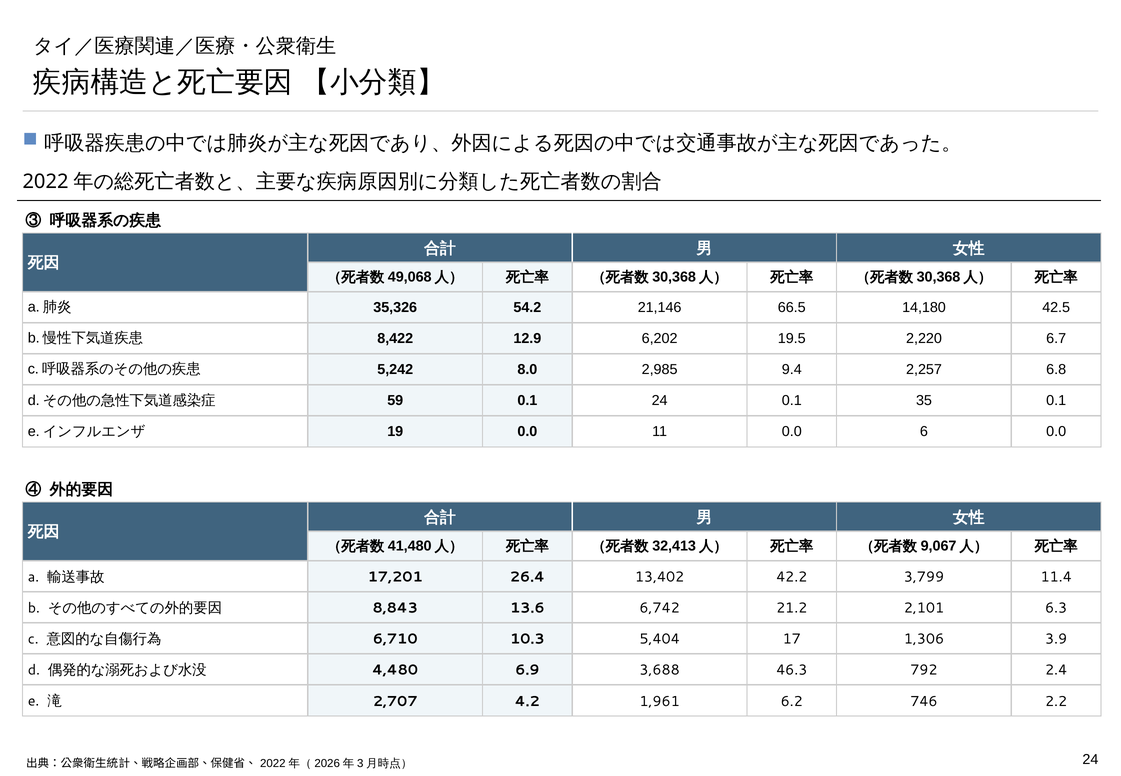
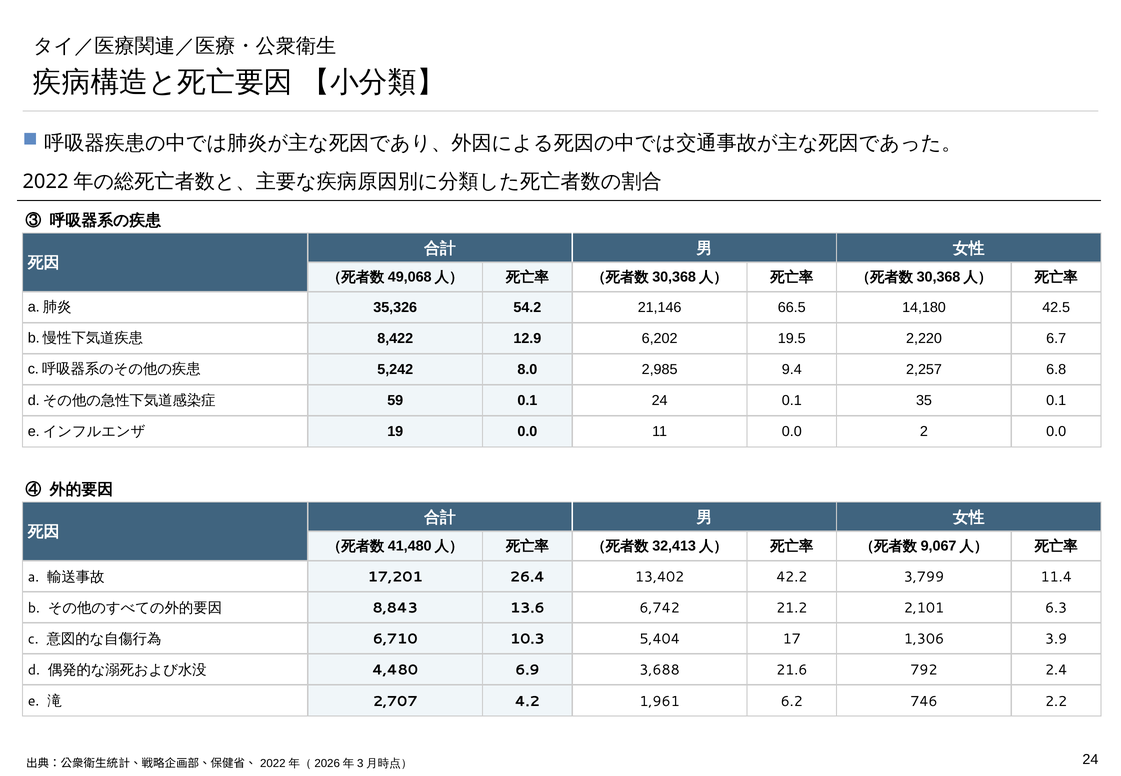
6: 6 -> 2 (924, 432)
46.3: 46.3 -> 21.6 (792, 670)
